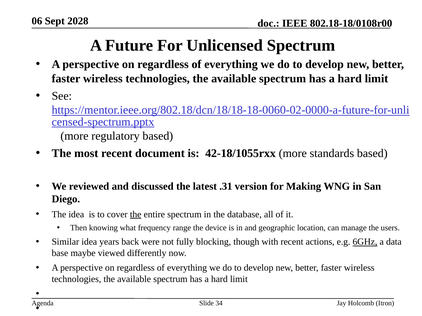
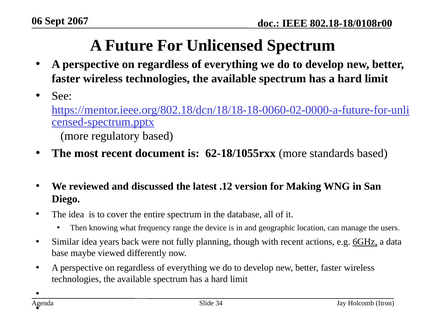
2028: 2028 -> 2067 (78, 21)
42-18/1055rxx: 42-18/1055rxx -> 62-18/1055rxx (240, 154)
.31: .31 -> .12 (226, 187)
the underline: present -> none (136, 215)
blocking: blocking -> planning (214, 242)
